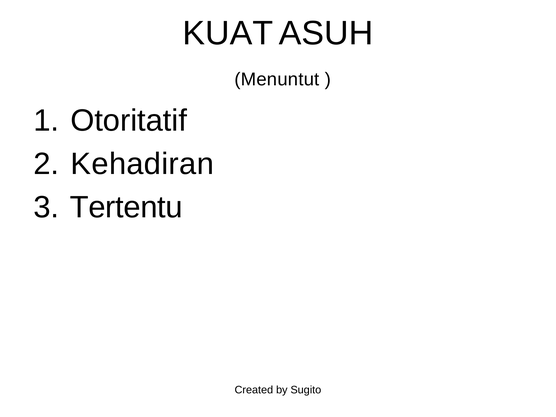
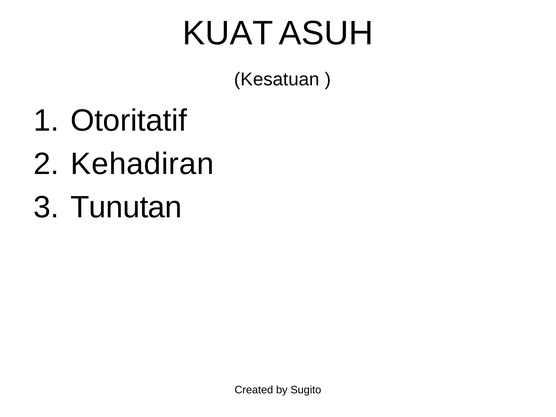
Menuntut: Menuntut -> Kesatuan (277, 79)
Tertentu: Tertentu -> Tunutan (126, 207)
